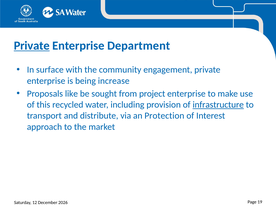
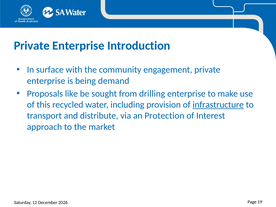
Private underline: present -> none (32, 46)
Department: Department -> Introduction (139, 46)
increase: increase -> demand (114, 81)
project: project -> drilling (152, 94)
